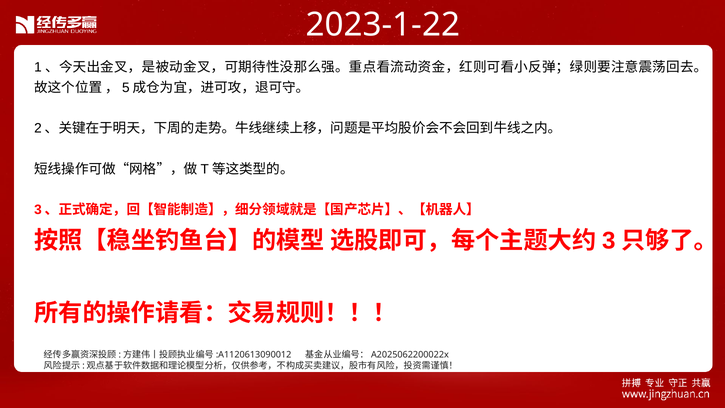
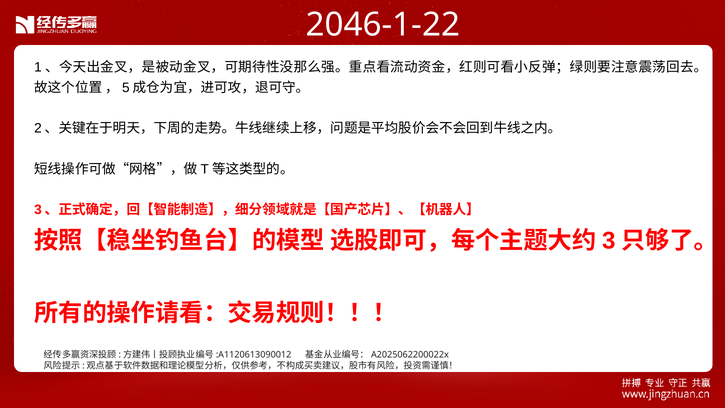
2023-1-22: 2023-1-22 -> 2046-1-22 (383, 25)
